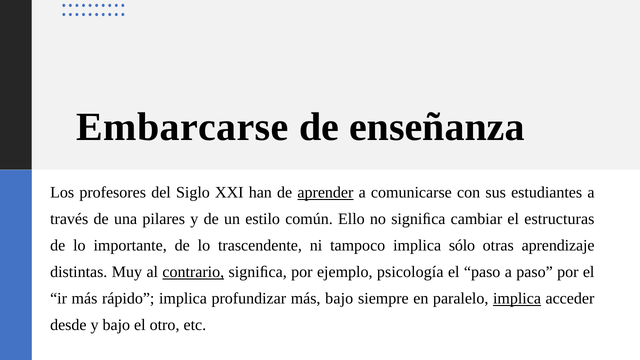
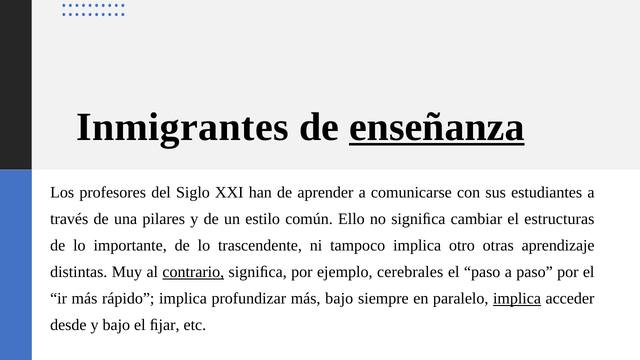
Embarcarse: Embarcarse -> Inmigrantes (182, 127)
enseñanza underline: none -> present (437, 127)
aprender underline: present -> none (325, 192)
sólo: sólo -> otro (462, 245)
psicología: psicología -> cerebrales (410, 272)
otro: otro -> ﬁjar (165, 325)
